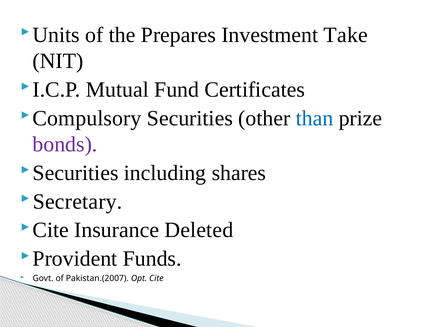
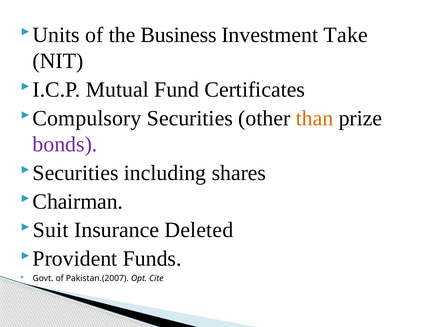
Prepares: Prepares -> Business (179, 35)
than colour: blue -> orange (315, 118)
Secretary: Secretary -> Chairman (78, 202)
Cite: Cite -> Suit (51, 230)
